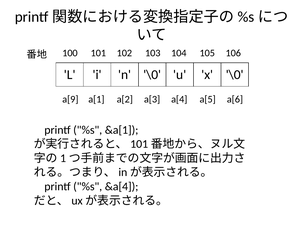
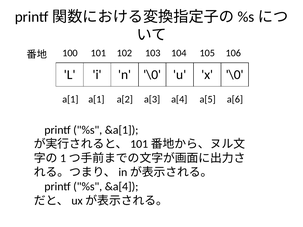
a[9: a[9 -> a[1 (70, 99)
